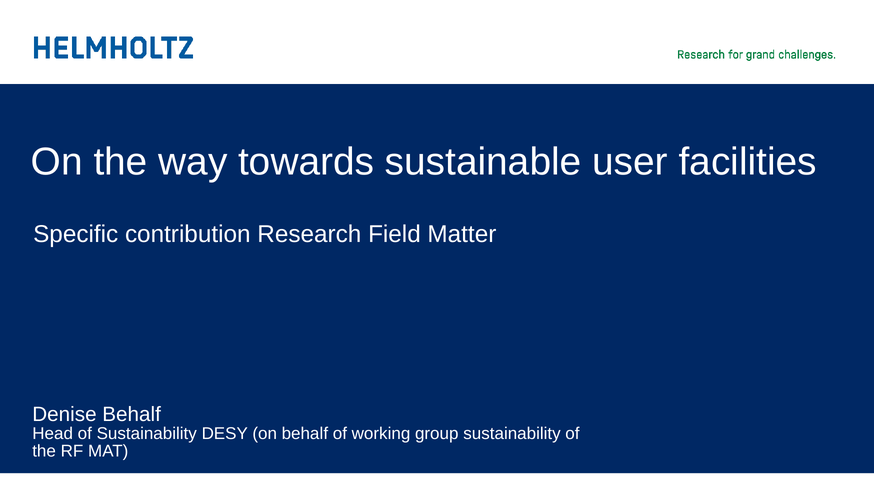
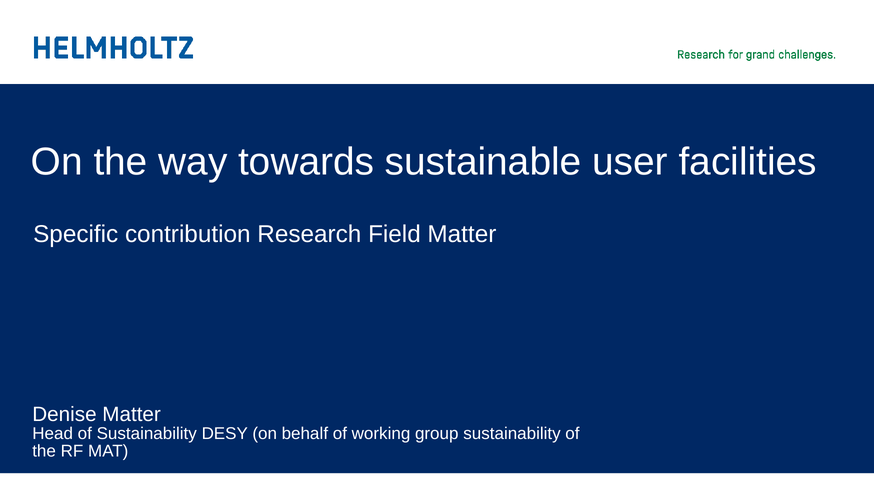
Denise Behalf: Behalf -> Matter (132, 414)
